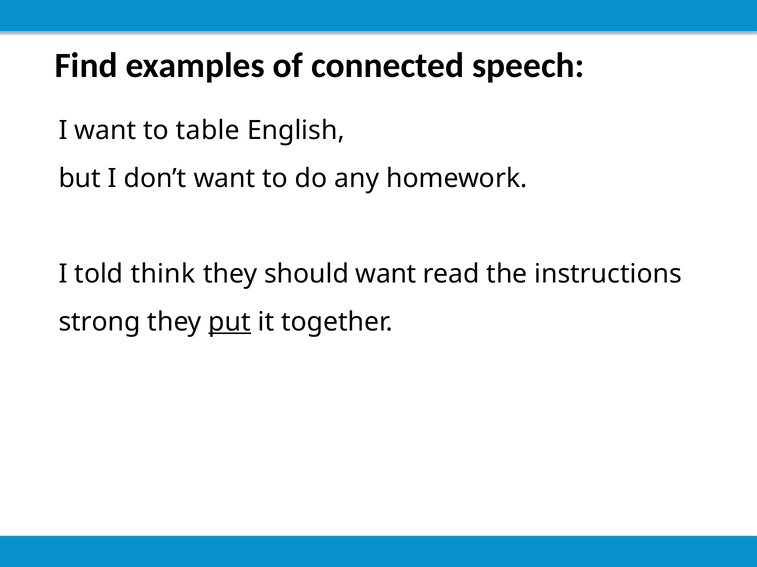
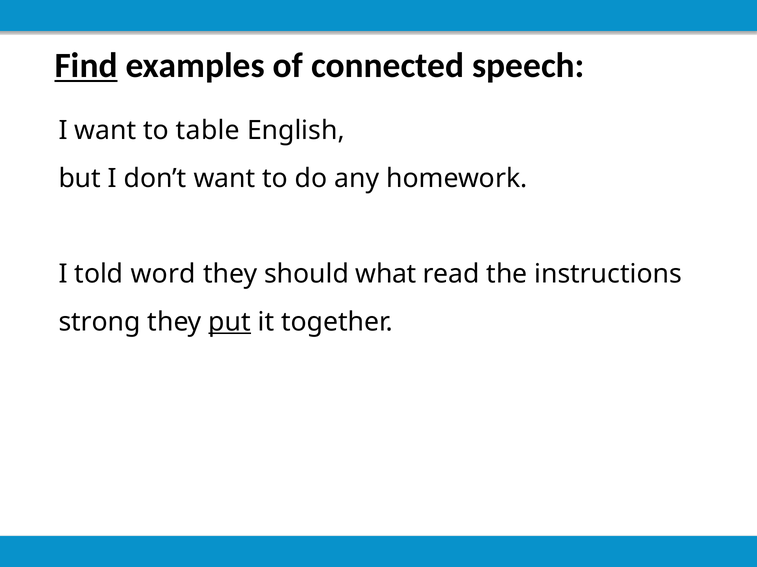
Find underline: none -> present (86, 66)
think: think -> word (163, 274)
should want: want -> what (386, 274)
